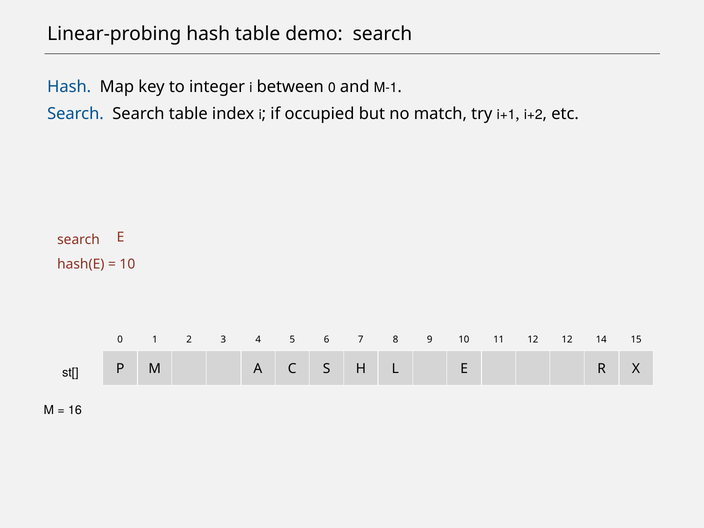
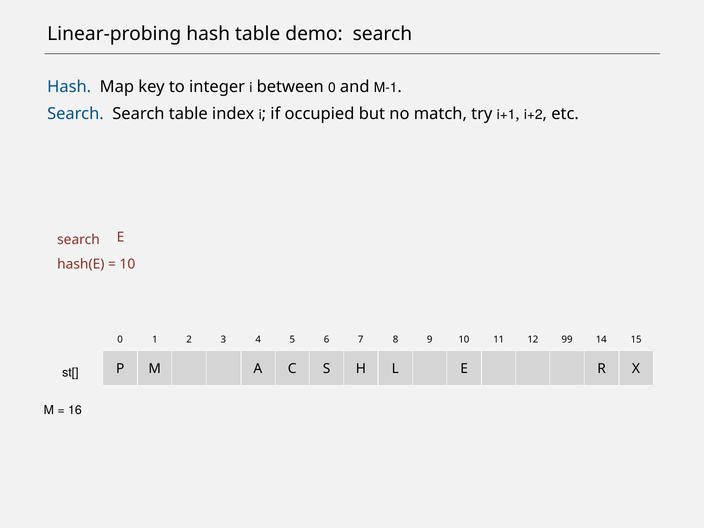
12 12: 12 -> 99 (567, 340)
